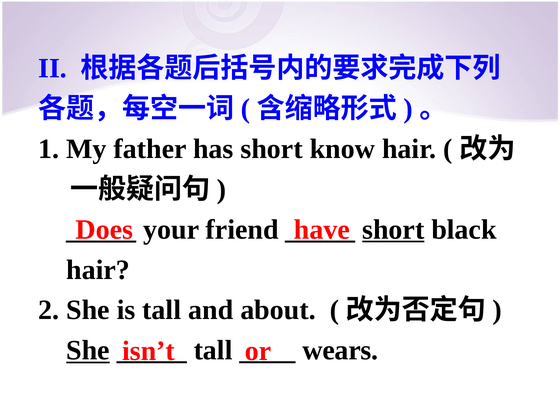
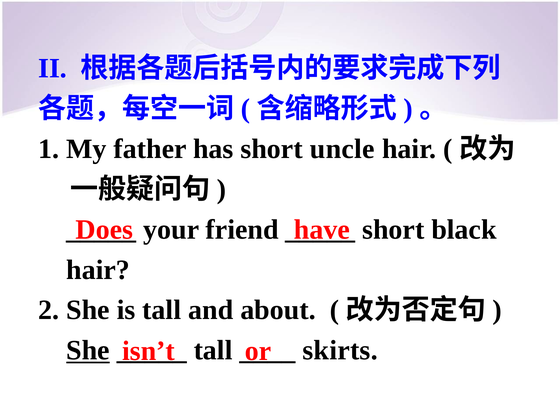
know: know -> uncle (342, 149)
short underline: present -> none (393, 229)
wears: wears -> skirts (340, 350)
